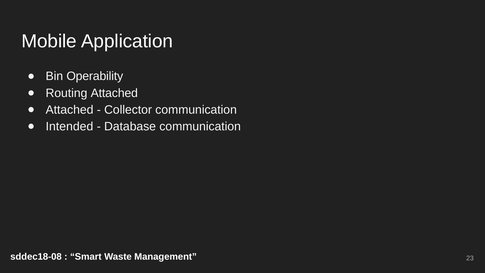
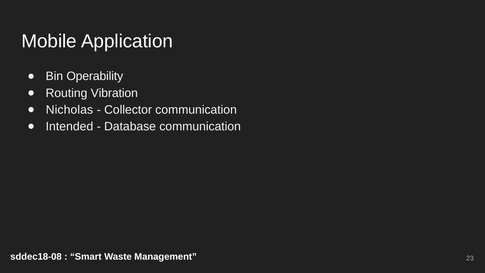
Routing Attached: Attached -> Vibration (114, 93)
Attached: Attached -> Nicholas (69, 110)
